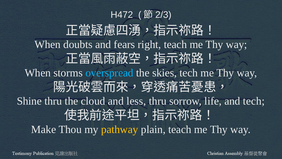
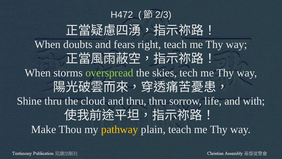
overspread colour: light blue -> light green (109, 73)
and less: less -> thru (136, 101)
and tech: tech -> with (254, 101)
